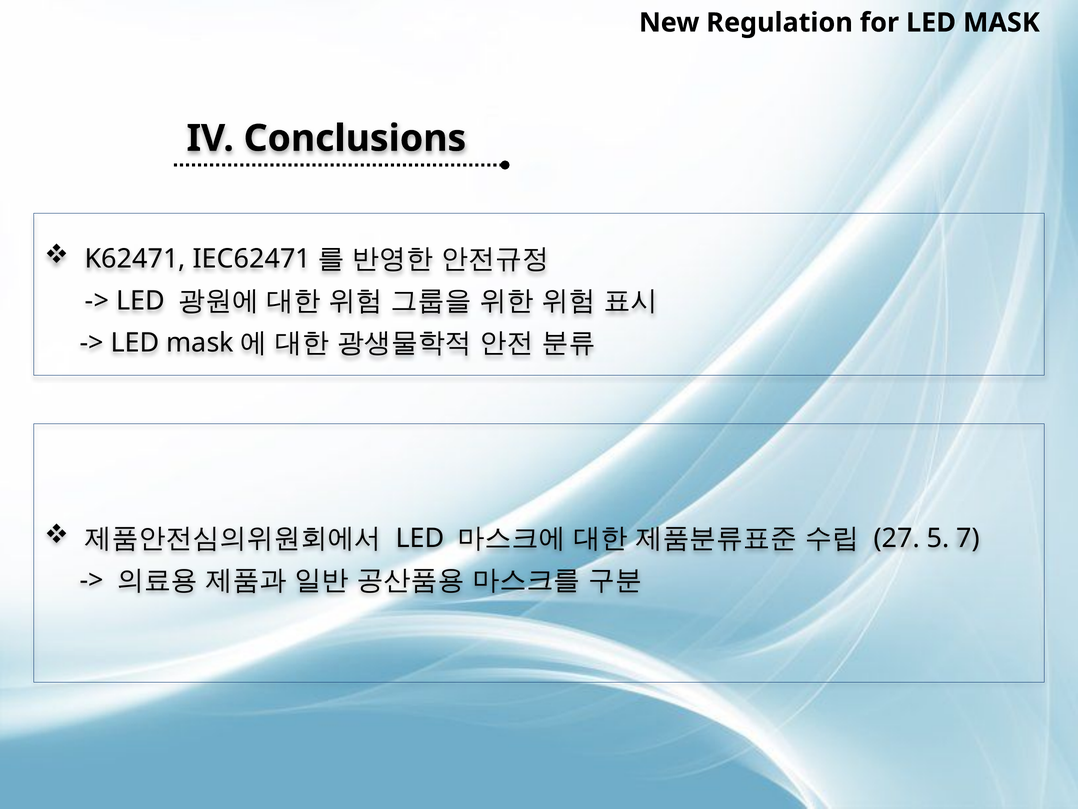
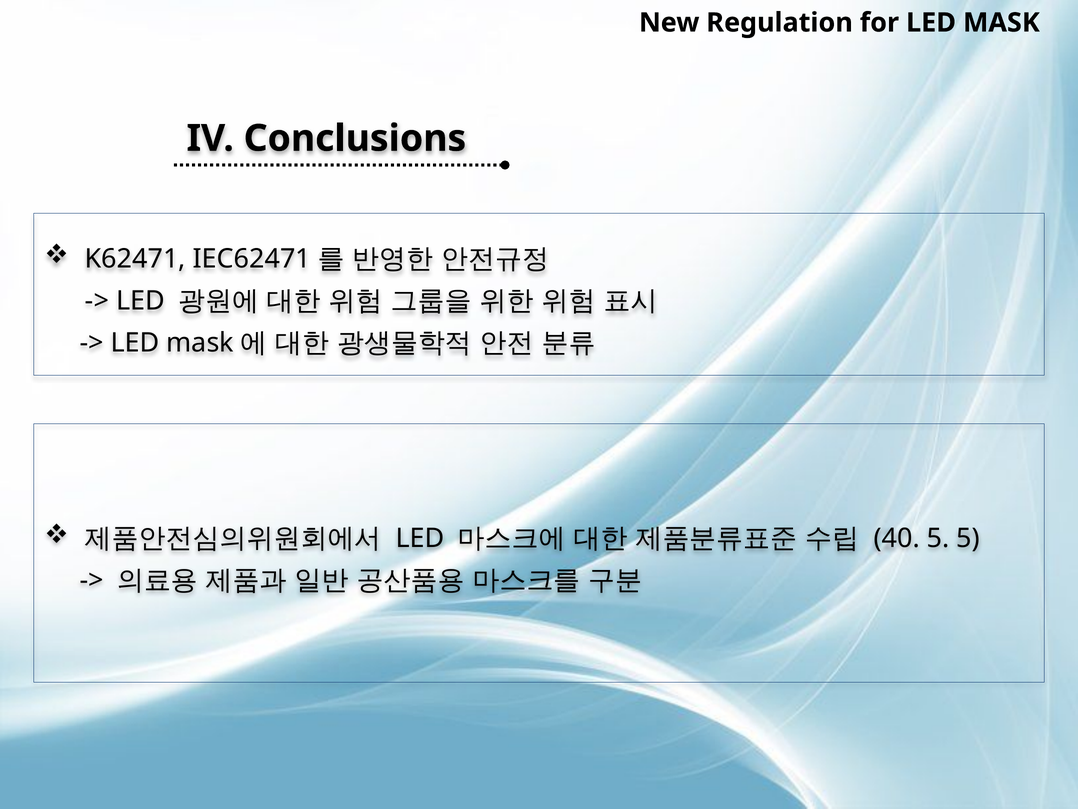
27: 27 -> 40 (897, 538)
5 7: 7 -> 5 (968, 538)
